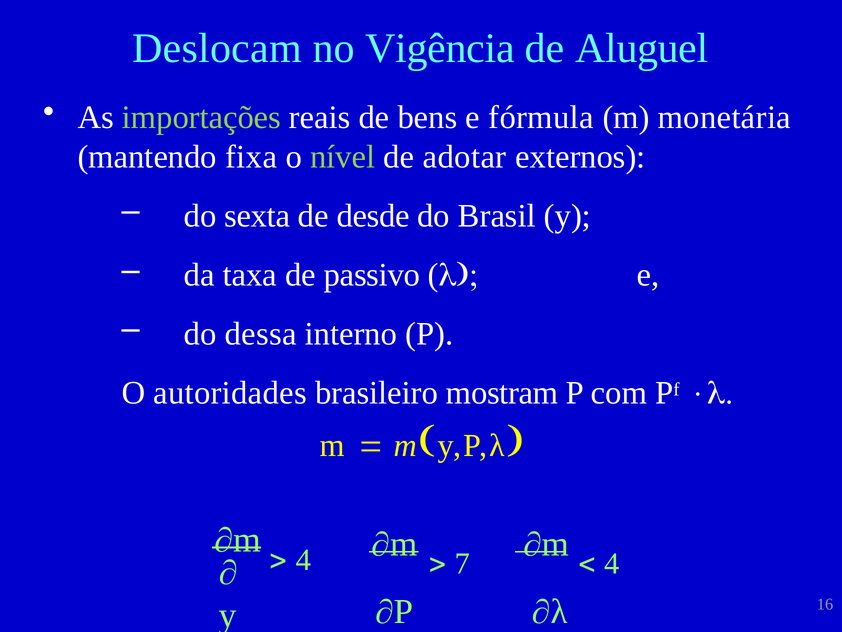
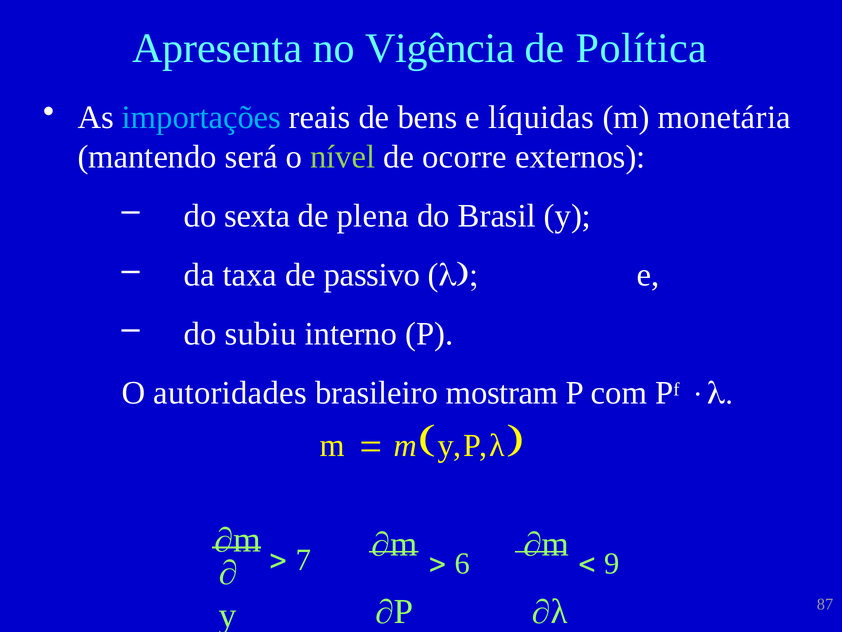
Deslocam: Deslocam -> Apresenta (217, 48)
Aluguel: Aluguel -> Política (641, 48)
importações colour: light green -> light blue (201, 117)
fórmula: fórmula -> líquidas (541, 117)
fixa: fixa -> será (251, 157)
adotar: adotar -> ocorre (465, 157)
desde: desde -> plena (373, 216)
dessa: dessa -> subiu (261, 334)
4: 4 -> 7 (303, 560)
7: 7 -> 6 (462, 563)
4: 4 -> 9 (612, 563)
16: 16 -> 87 (825, 604)
